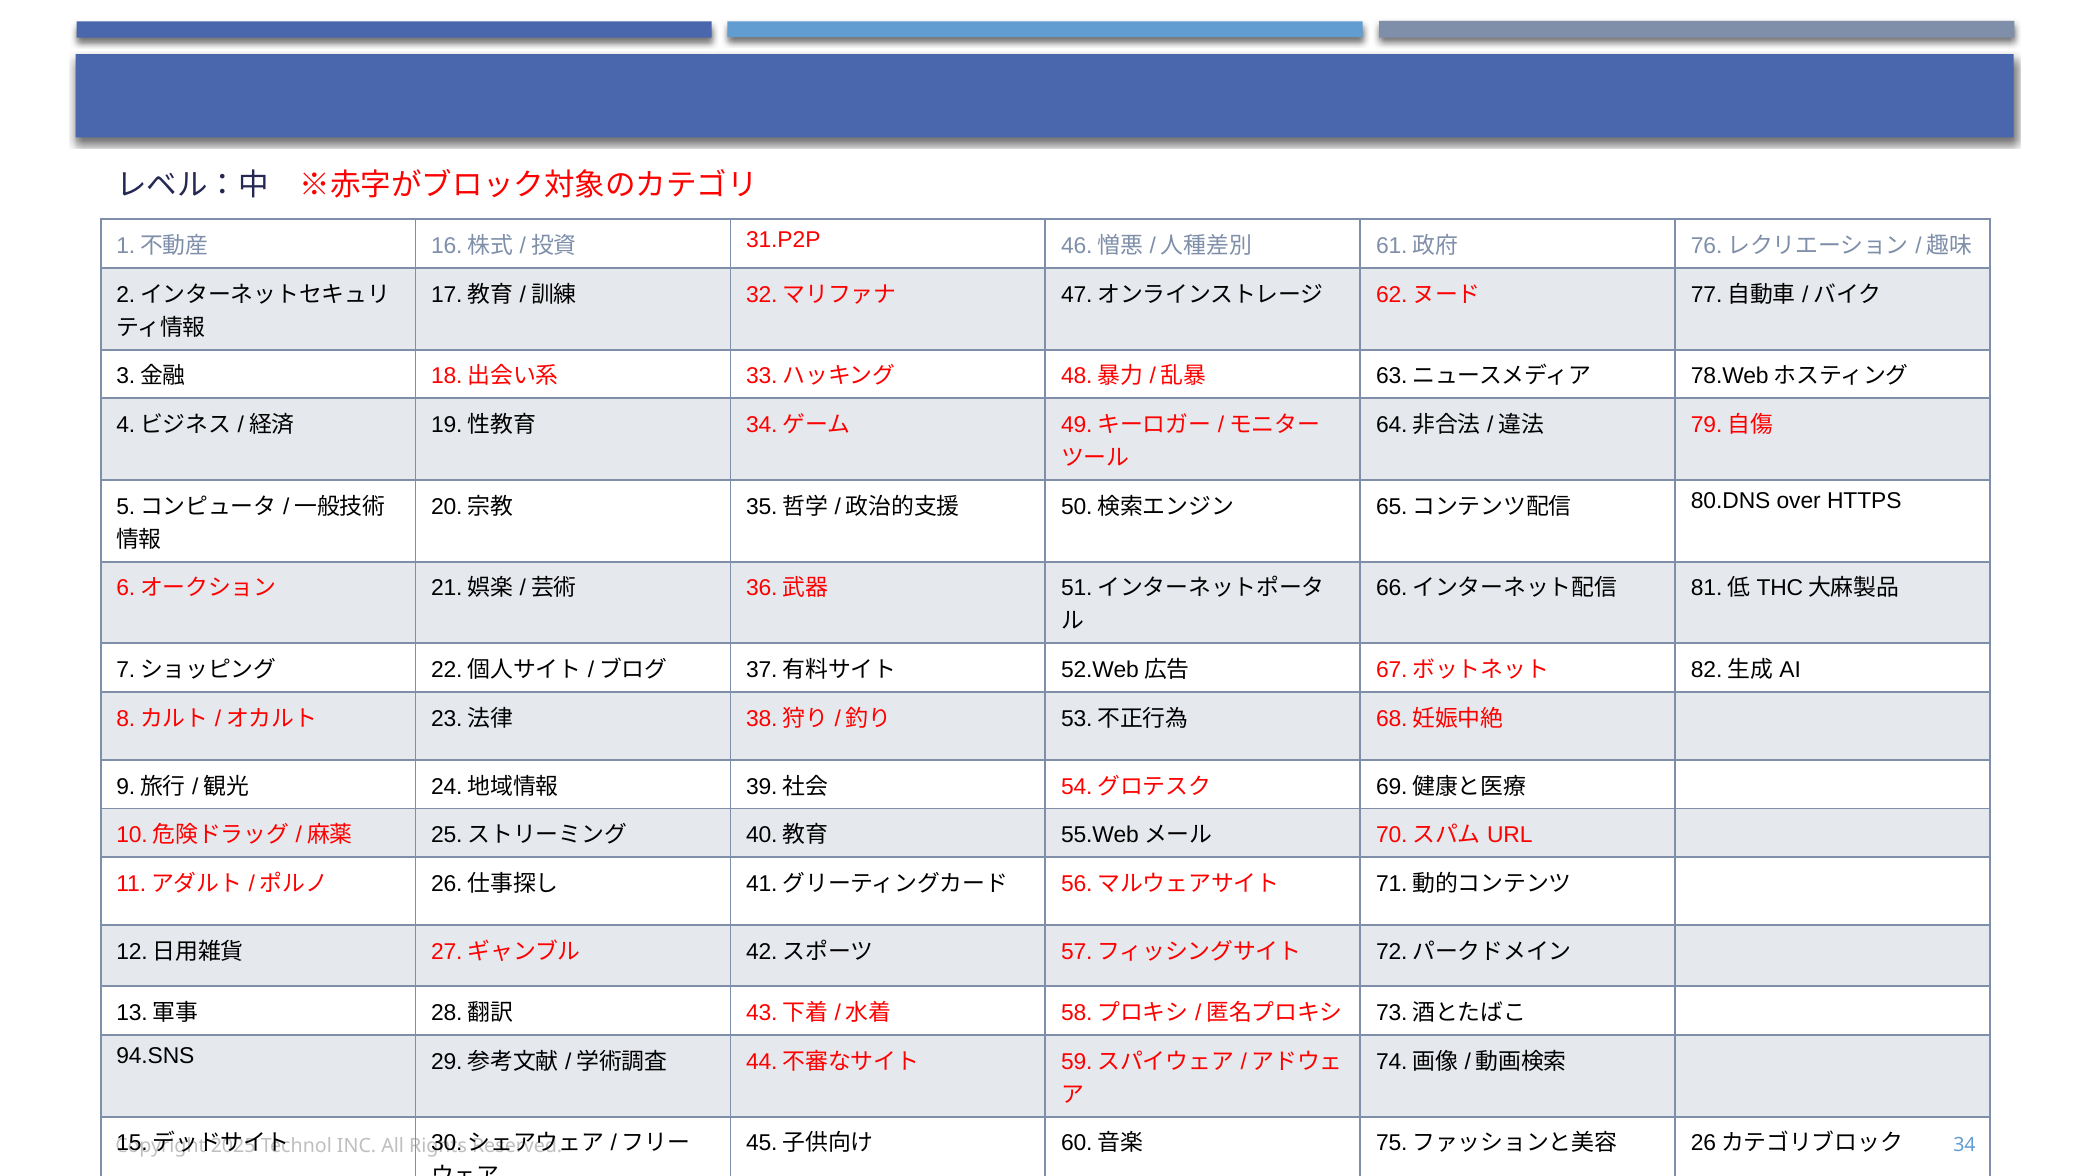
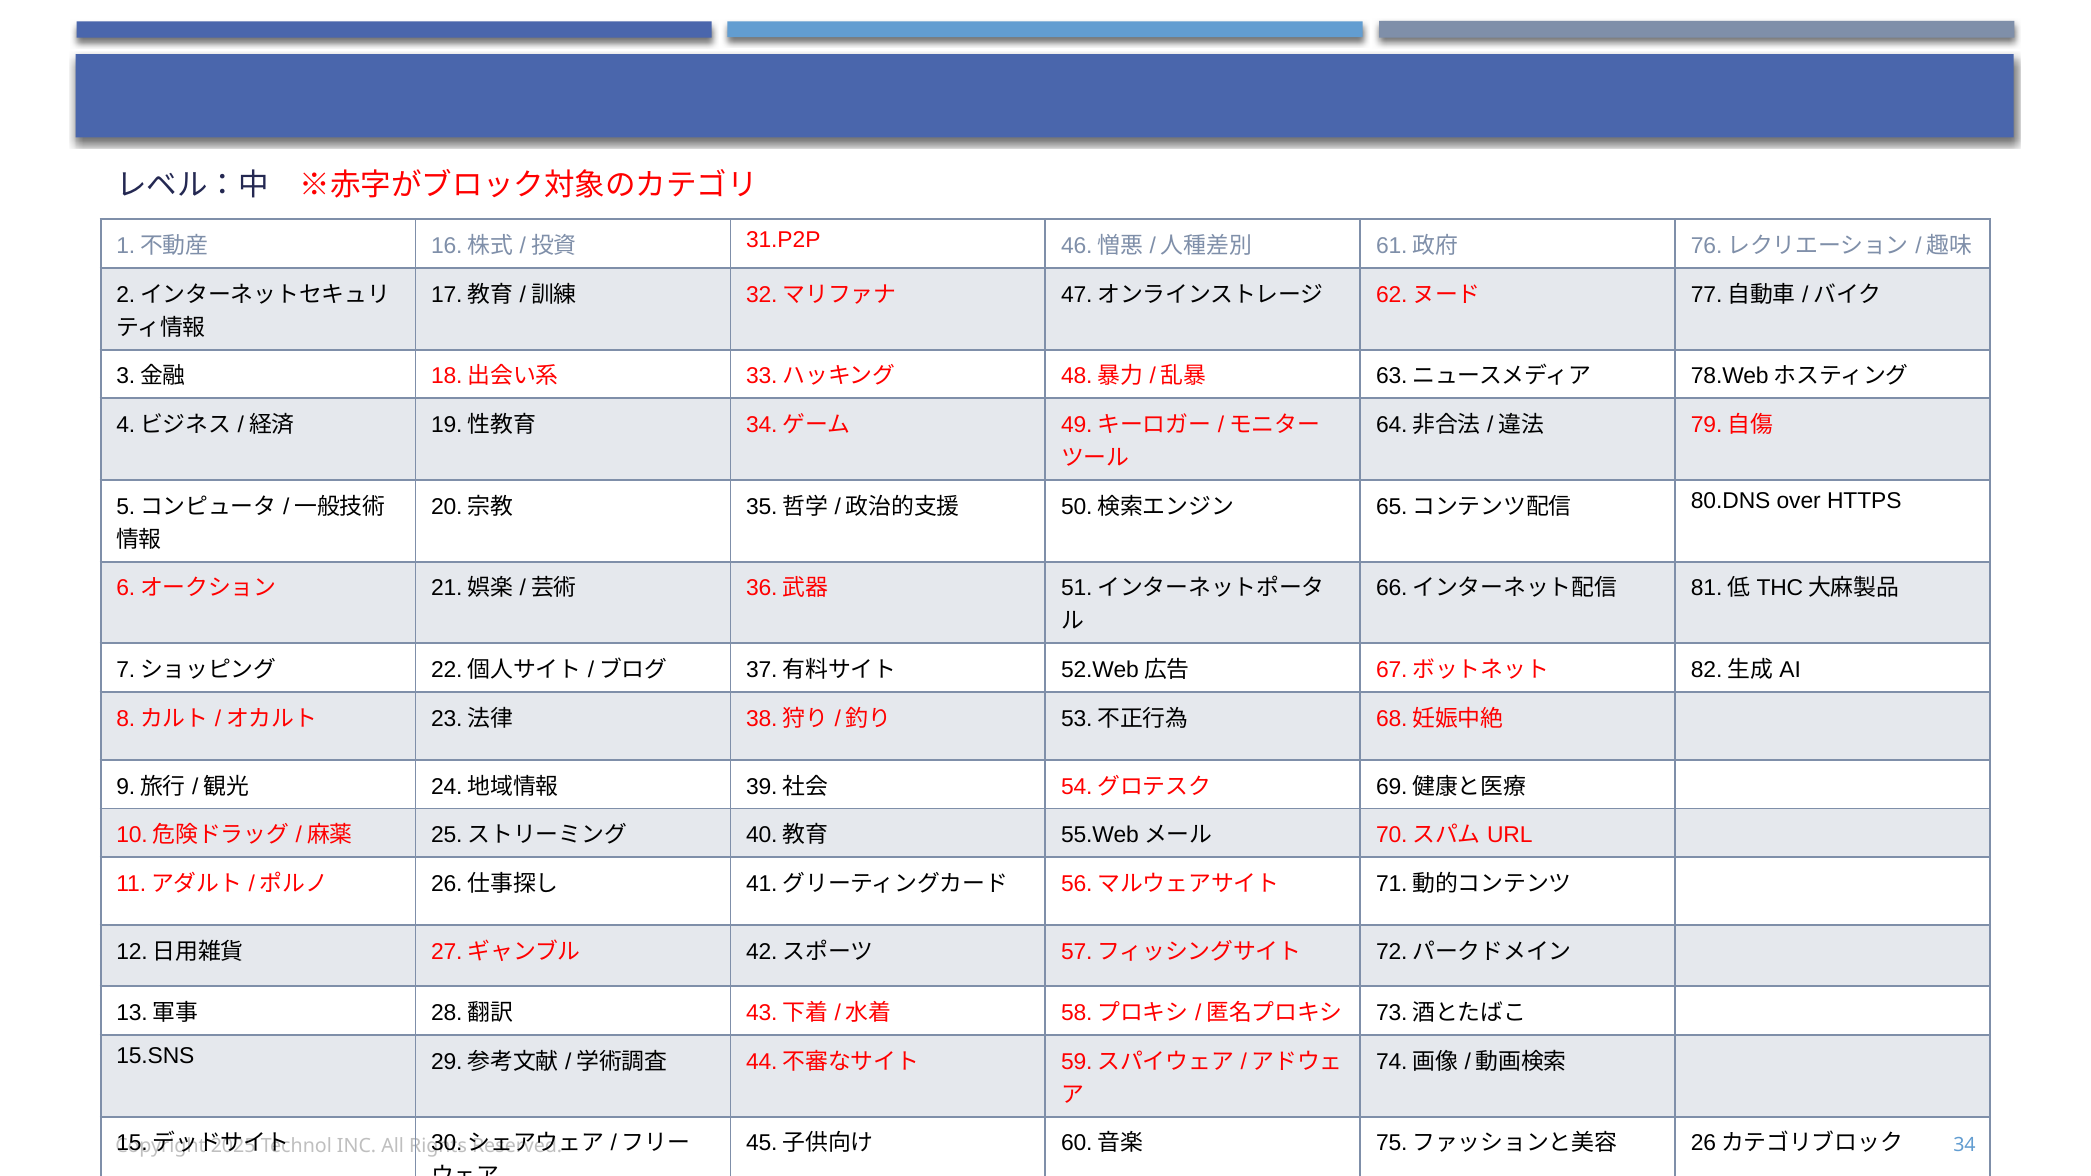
94.SNS: 94.SNS -> 15.SNS (155, 1056)
